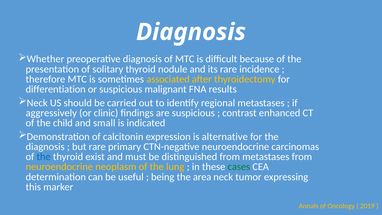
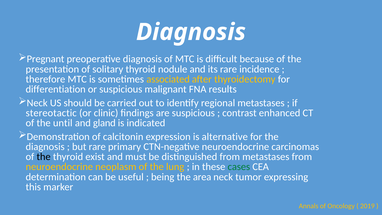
Whether: Whether -> Pregnant (46, 59)
aggressively: aggressively -> stereotactic (51, 113)
child: child -> until (63, 123)
small: small -> gland (104, 123)
the colour: blue -> black (44, 157)
